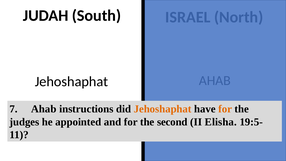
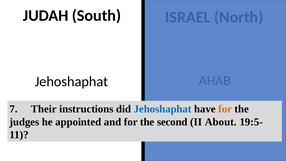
7 Ahab: Ahab -> Their (44, 109)
Jehoshaphat colour: orange -> blue (163, 109)
Elisha: Elisha -> About (221, 122)
